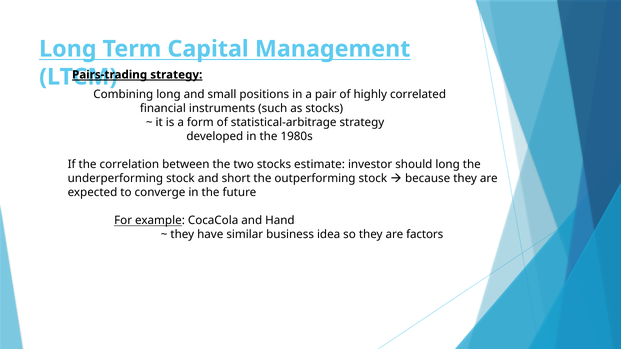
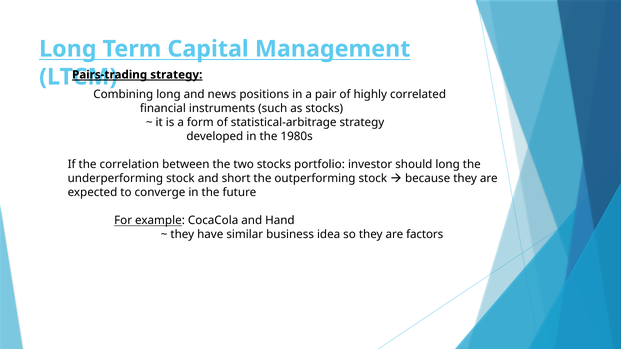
small: small -> news (222, 95)
estimate: estimate -> portfolio (320, 165)
